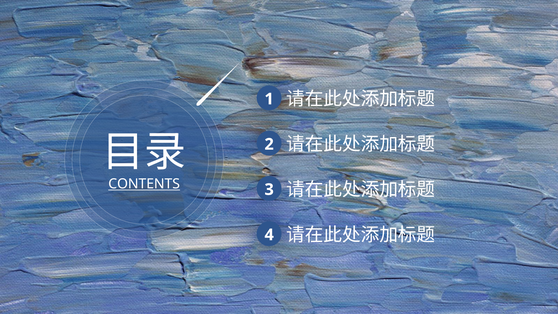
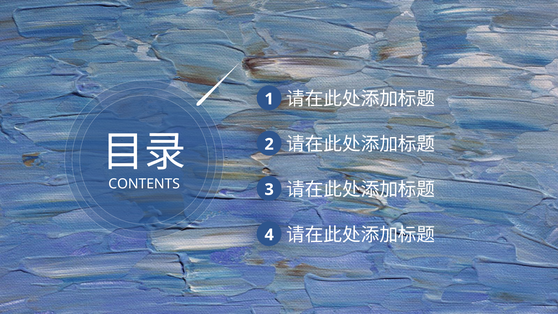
CONTENTS underline: present -> none (144, 184)
